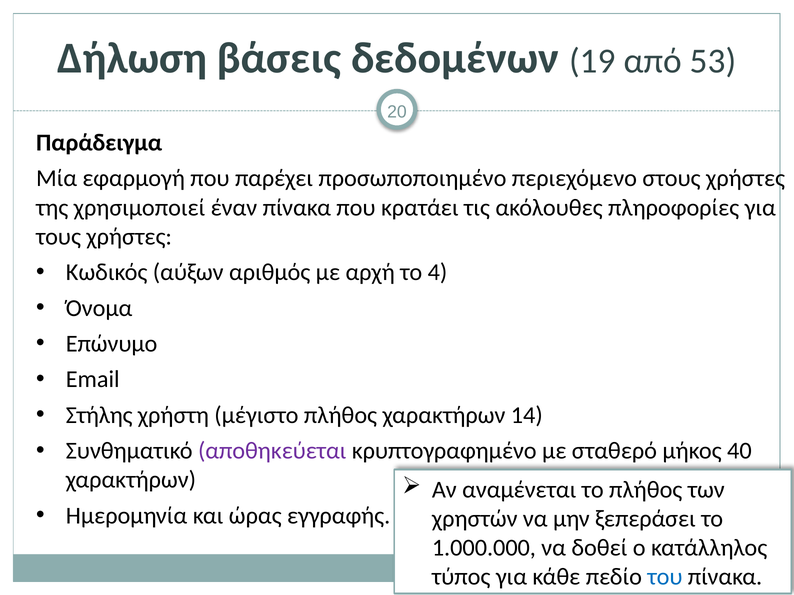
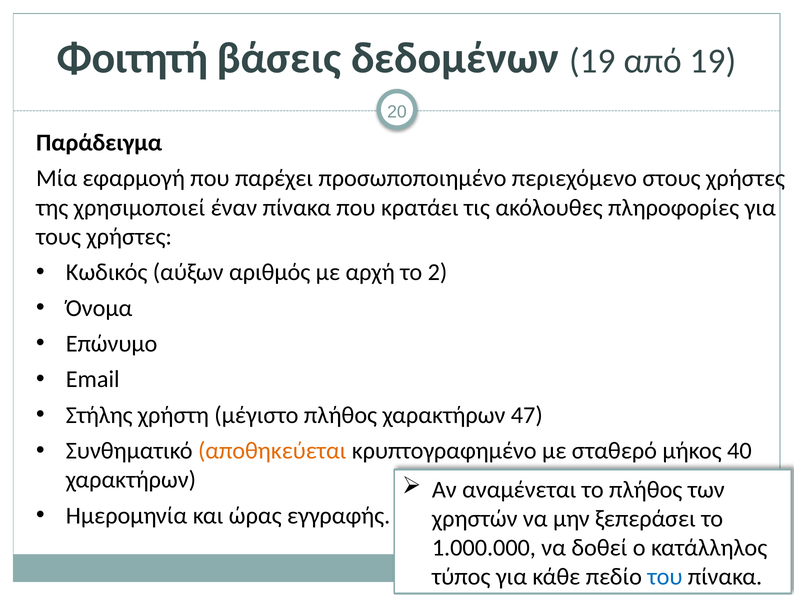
Δήλωση: Δήλωση -> Φοιτητή (132, 58)
από 53: 53 -> 19 (713, 61)
4: 4 -> 2 (437, 273)
14: 14 -> 47 (527, 415)
αποθηκεύεται colour: purple -> orange (272, 451)
